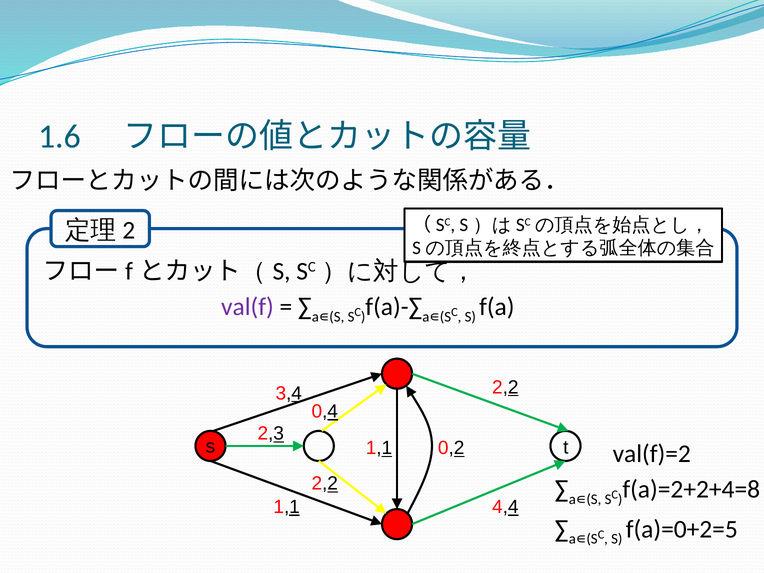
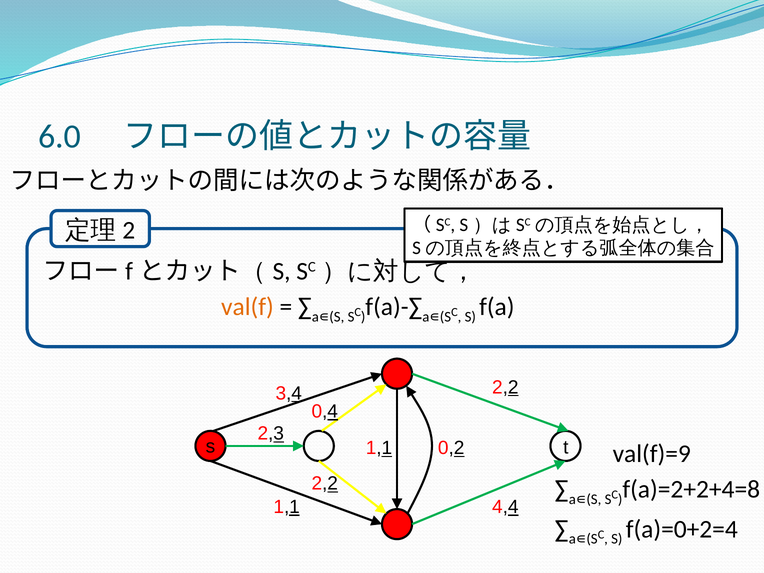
1.6: 1.6 -> 6.0 (60, 136)
val(f colour: purple -> orange (247, 307)
val(f)=2: val(f)=2 -> val(f)=9 (652, 454)
f(a)=0+2=5: f(a)=0+2=5 -> f(a)=0+2=4 (682, 529)
